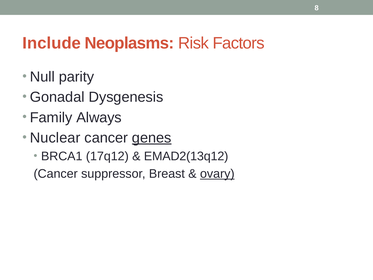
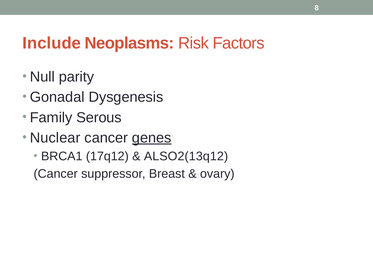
Always: Always -> Serous (99, 117)
EMAD2(13q12: EMAD2(13q12 -> ALSO2(13q12 (186, 156)
ovary underline: present -> none (217, 174)
